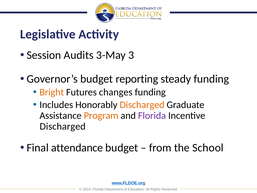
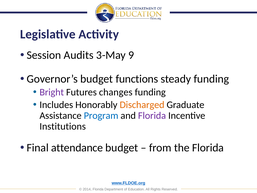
3: 3 -> 9 (131, 55)
reporting: reporting -> functions (137, 79)
Bright colour: orange -> purple (52, 92)
Program colour: orange -> blue (101, 116)
Discharged: Discharged -> Institutions (63, 126)
the School: School -> Florida (208, 147)
